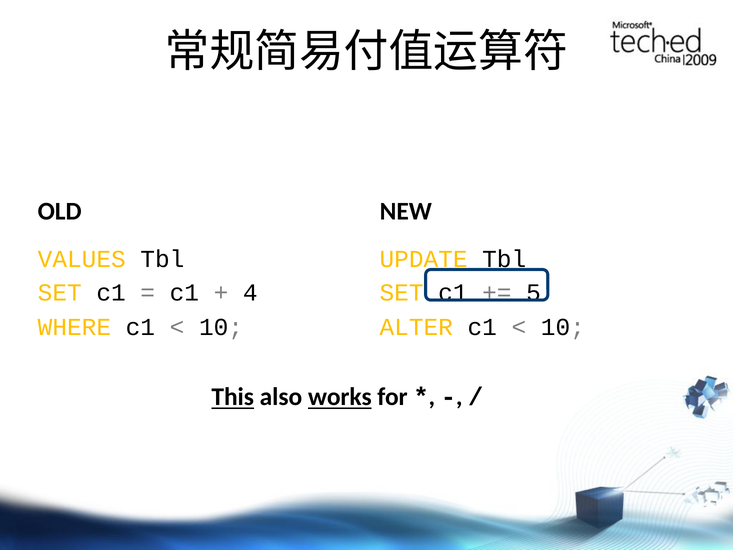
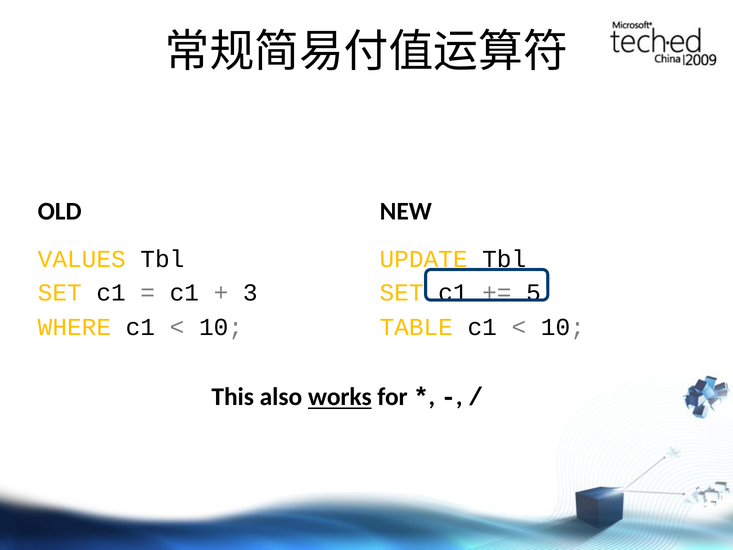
4: 4 -> 3 (250, 293)
ALTER: ALTER -> TABLE (416, 327)
This underline: present -> none (233, 397)
